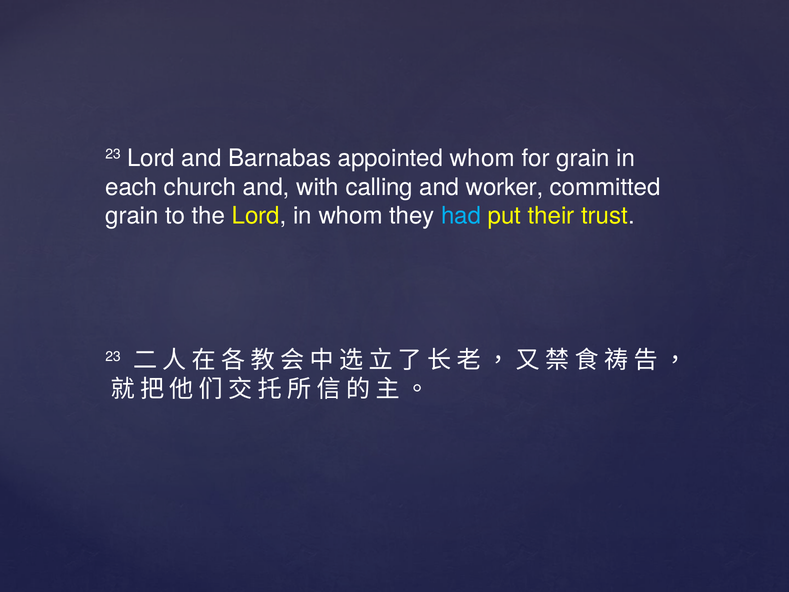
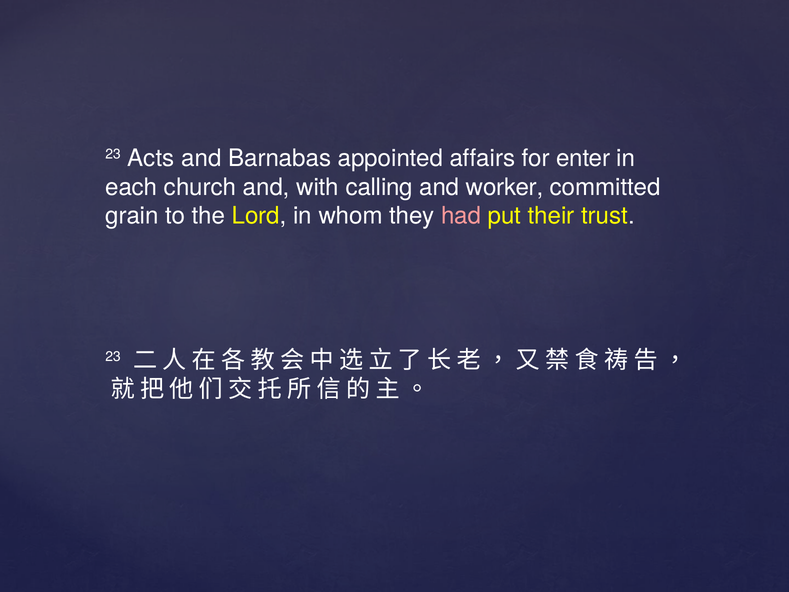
23 Lord: Lord -> Acts (151, 158)
appointed whom: whom -> affairs (482, 158)
for grain: grain -> enter (583, 158)
had colour: light blue -> pink (461, 216)
